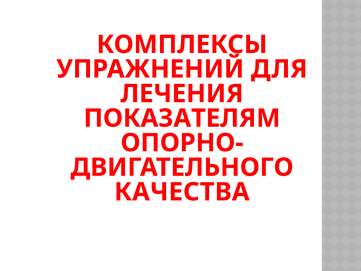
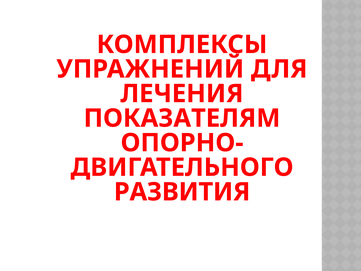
КАЧЕСТВА: КАЧЕСТВА -> РАЗВИТИЯ (182, 192)
